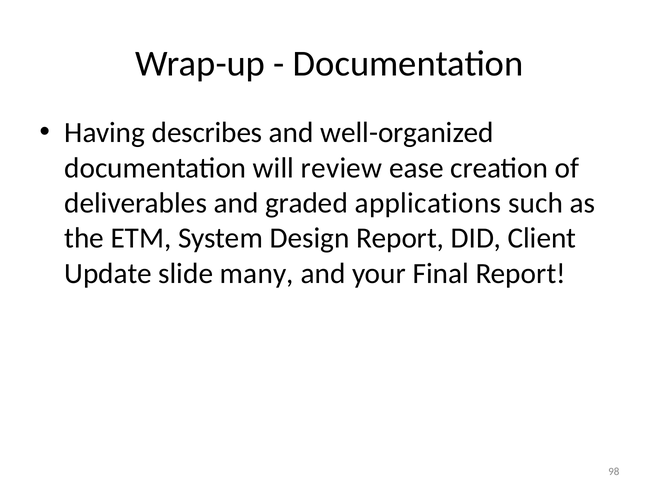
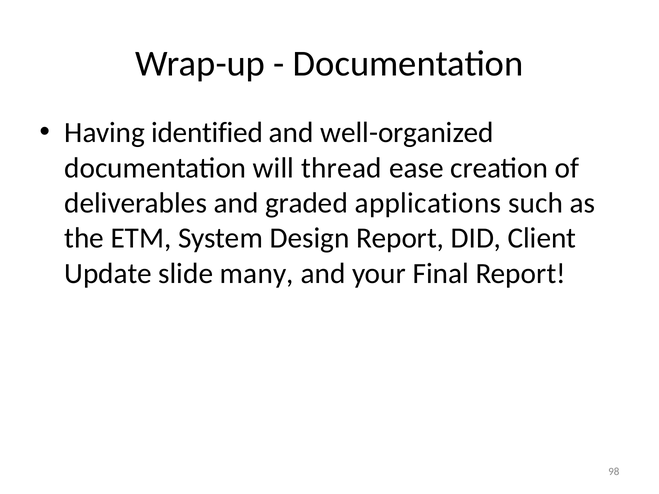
describes: describes -> identified (207, 133)
review: review -> thread (341, 168)
